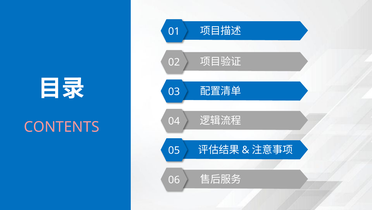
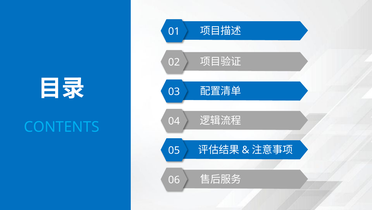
CONTENTS colour: pink -> light blue (62, 127)
